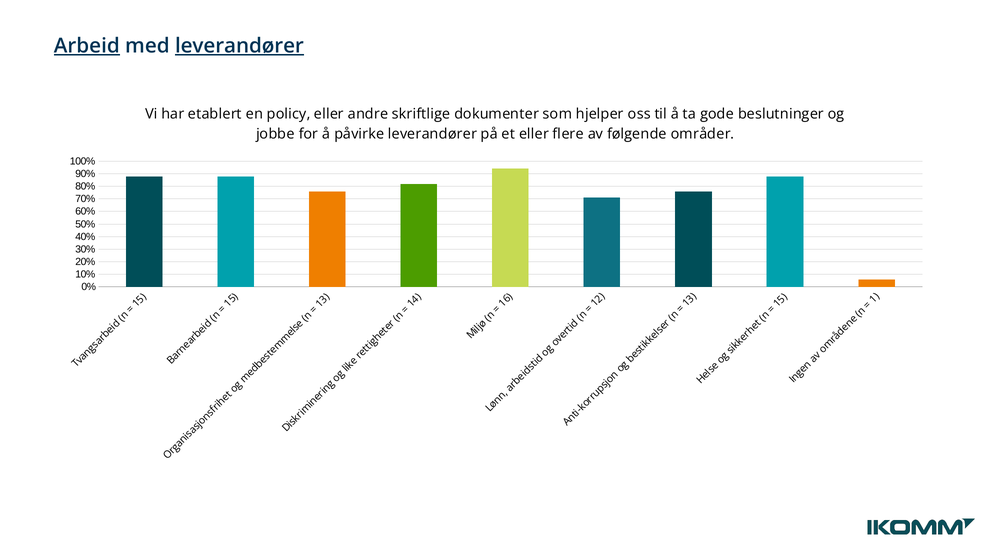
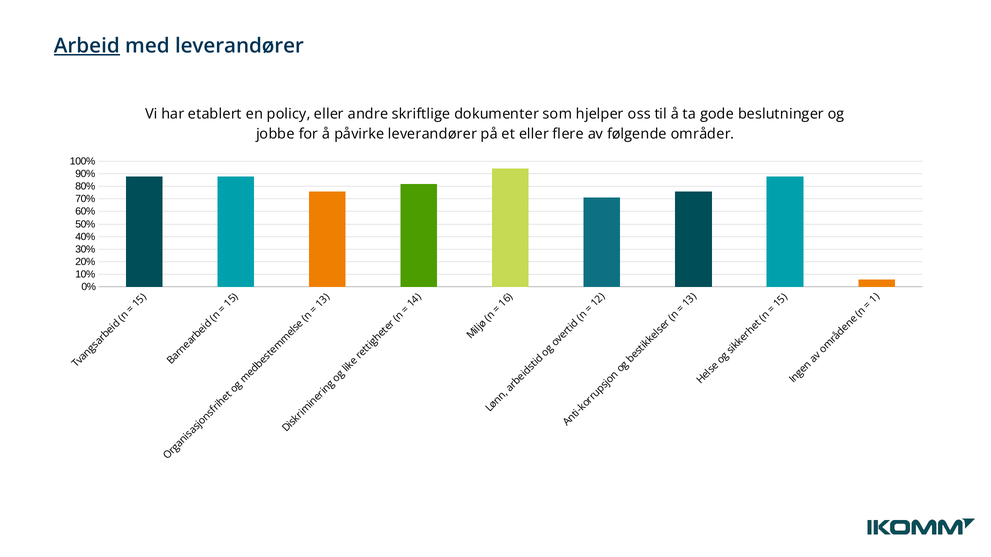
leverandører underline: present -> none (239, 46)
